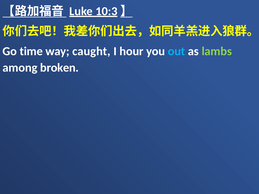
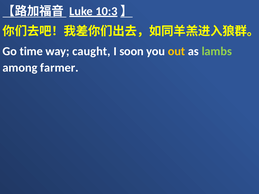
hour: hour -> soon (132, 51)
out colour: light blue -> yellow (177, 51)
broken: broken -> farmer (59, 68)
